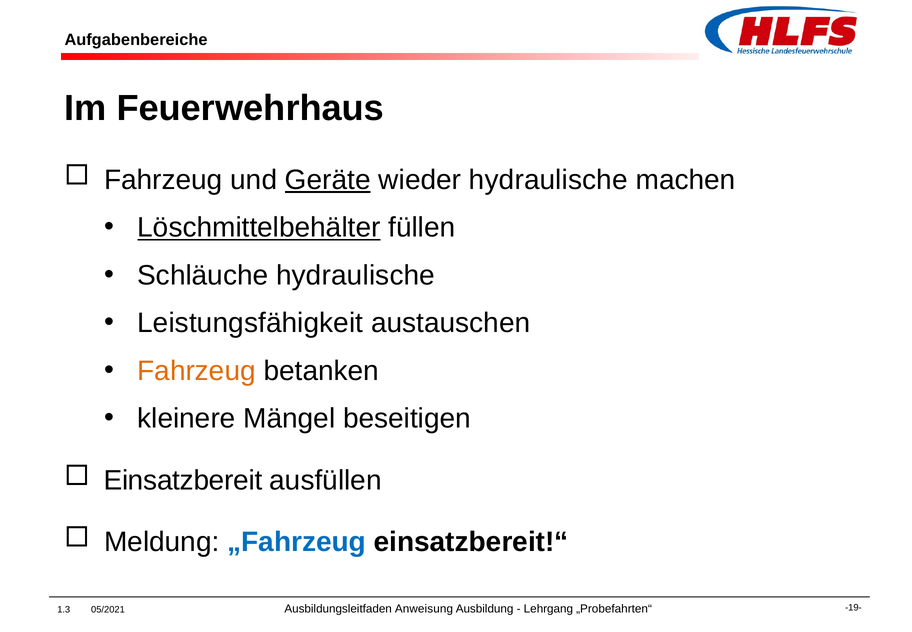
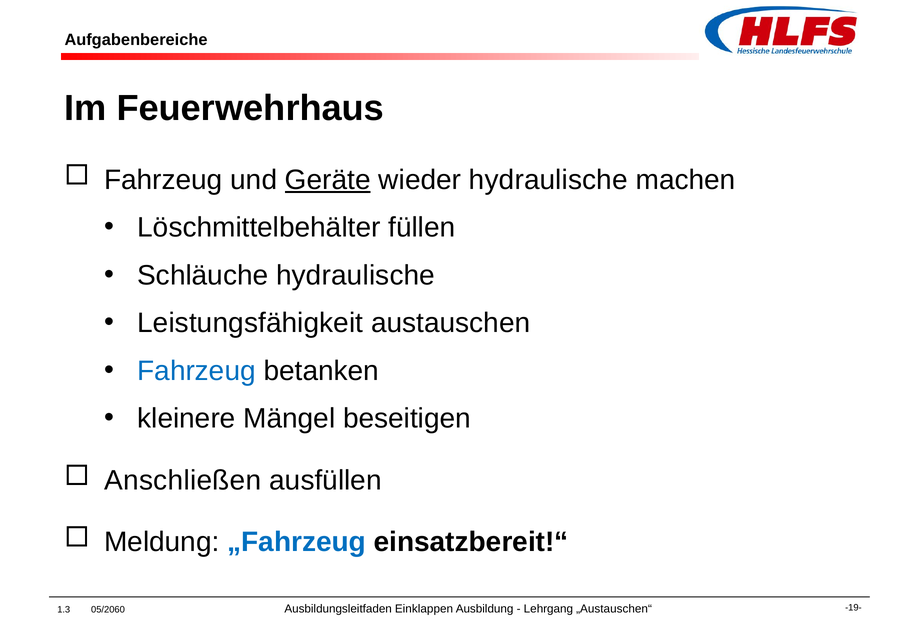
Löschmittelbehälter underline: present -> none (259, 227)
Fahrzeug colour: orange -> blue (197, 370)
Einsatzbereit: Einsatzbereit -> Anschließen (183, 480)
05/2021: 05/2021 -> 05/2060 (108, 609)
Anweisung: Anweisung -> Einklappen (424, 608)
„Probefahrten“: „Probefahrten“ -> „Austauschen“ (614, 608)
